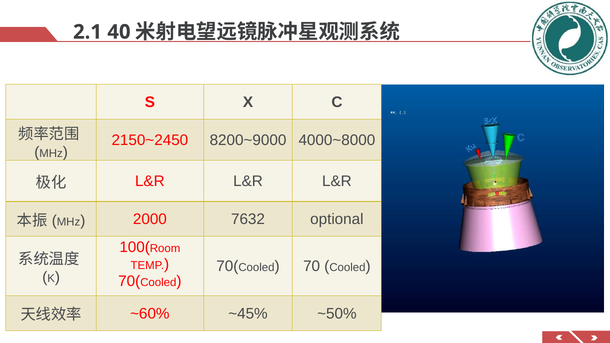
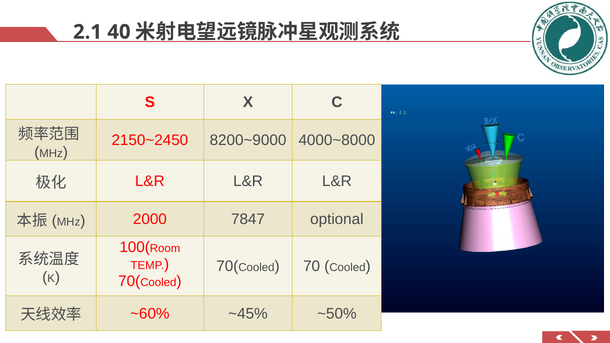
7632: 7632 -> 7847 (248, 219)
